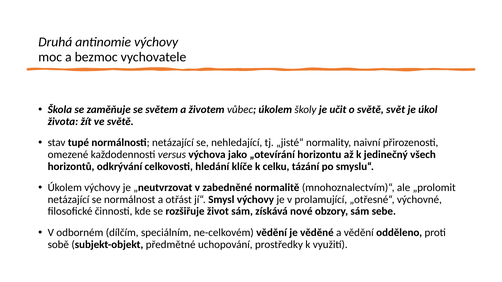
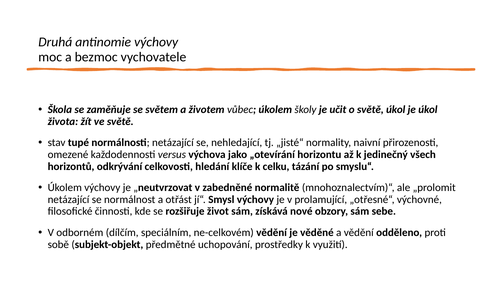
světě svět: svět -> úkol (396, 110)
